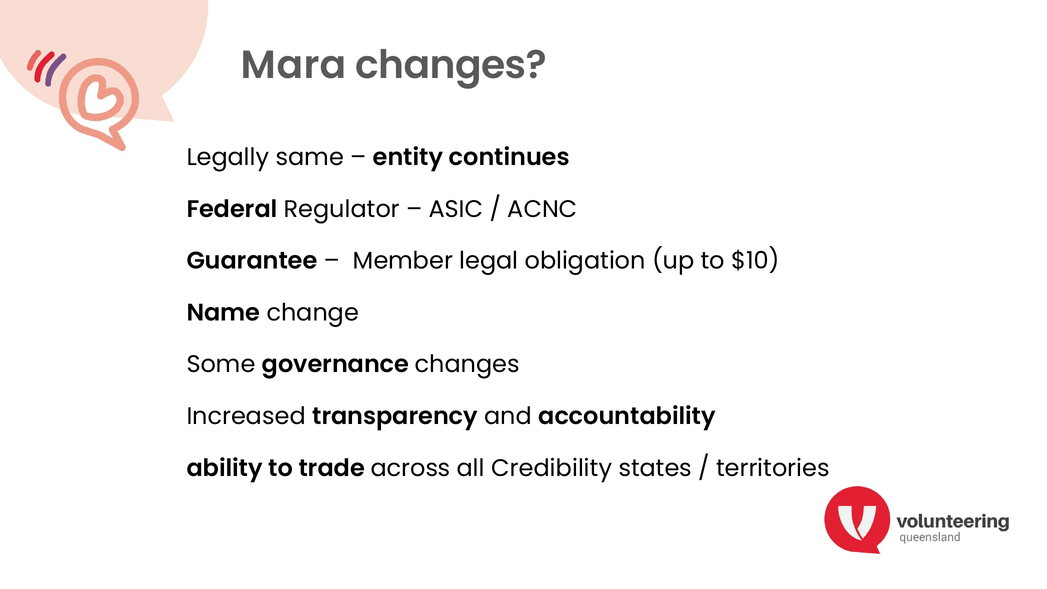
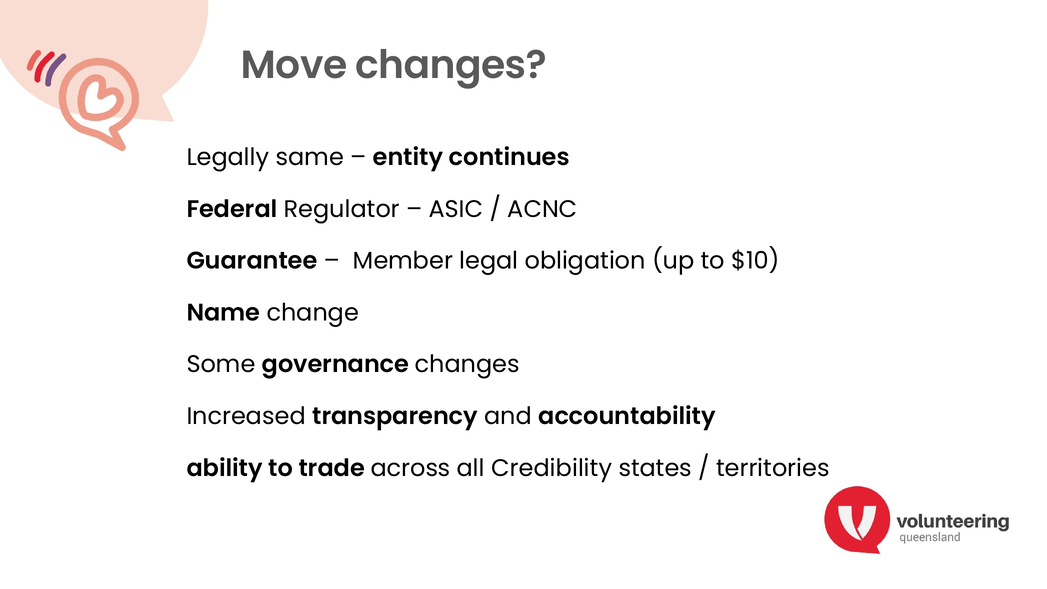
Mara: Mara -> Move (294, 65)
